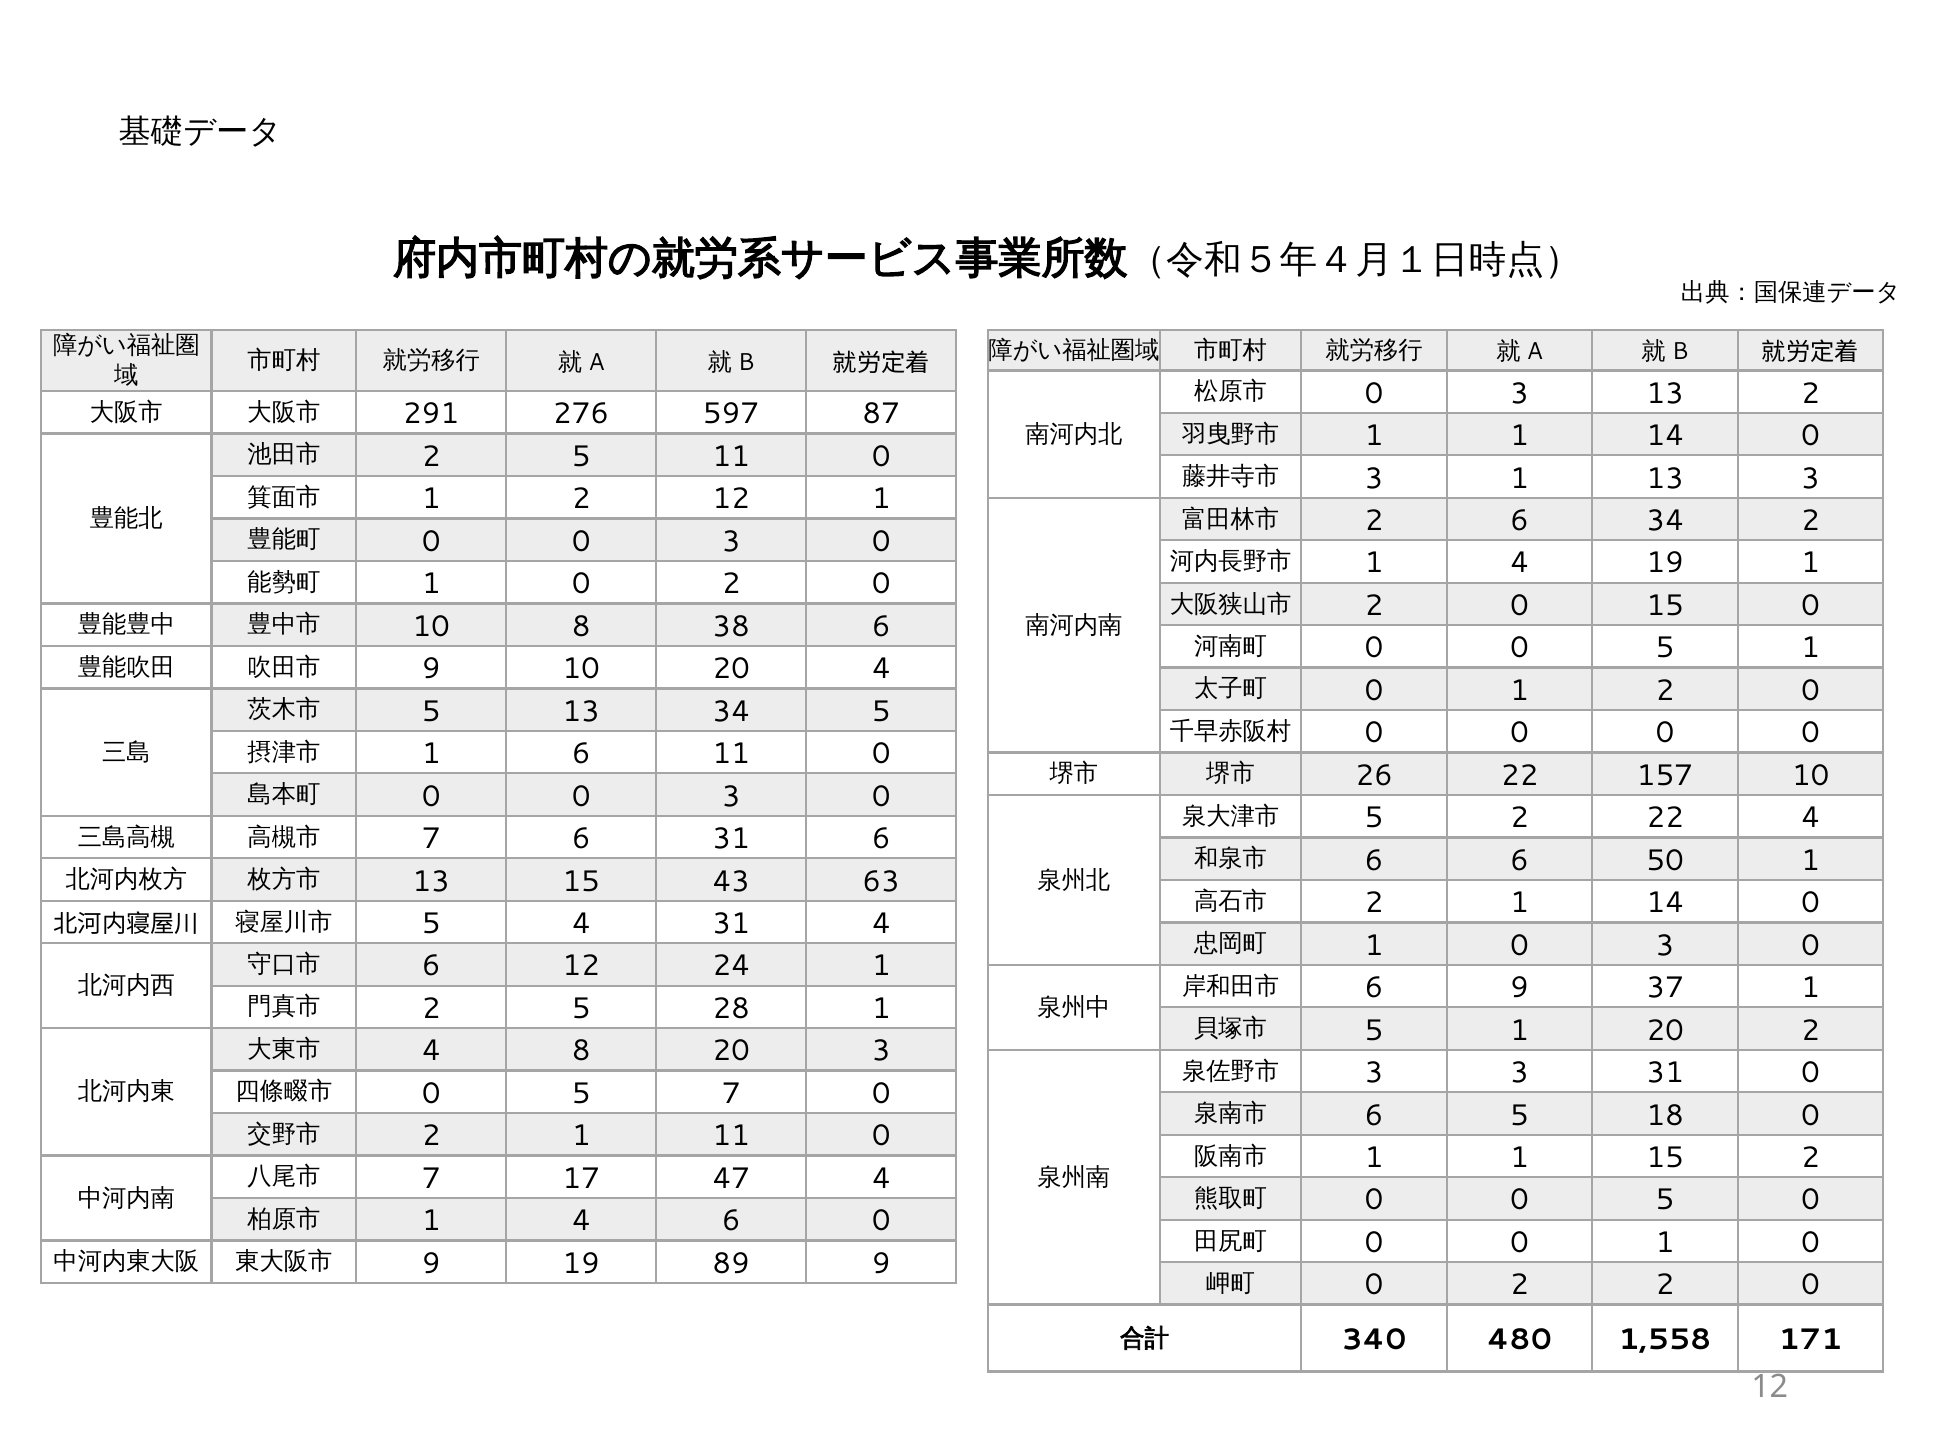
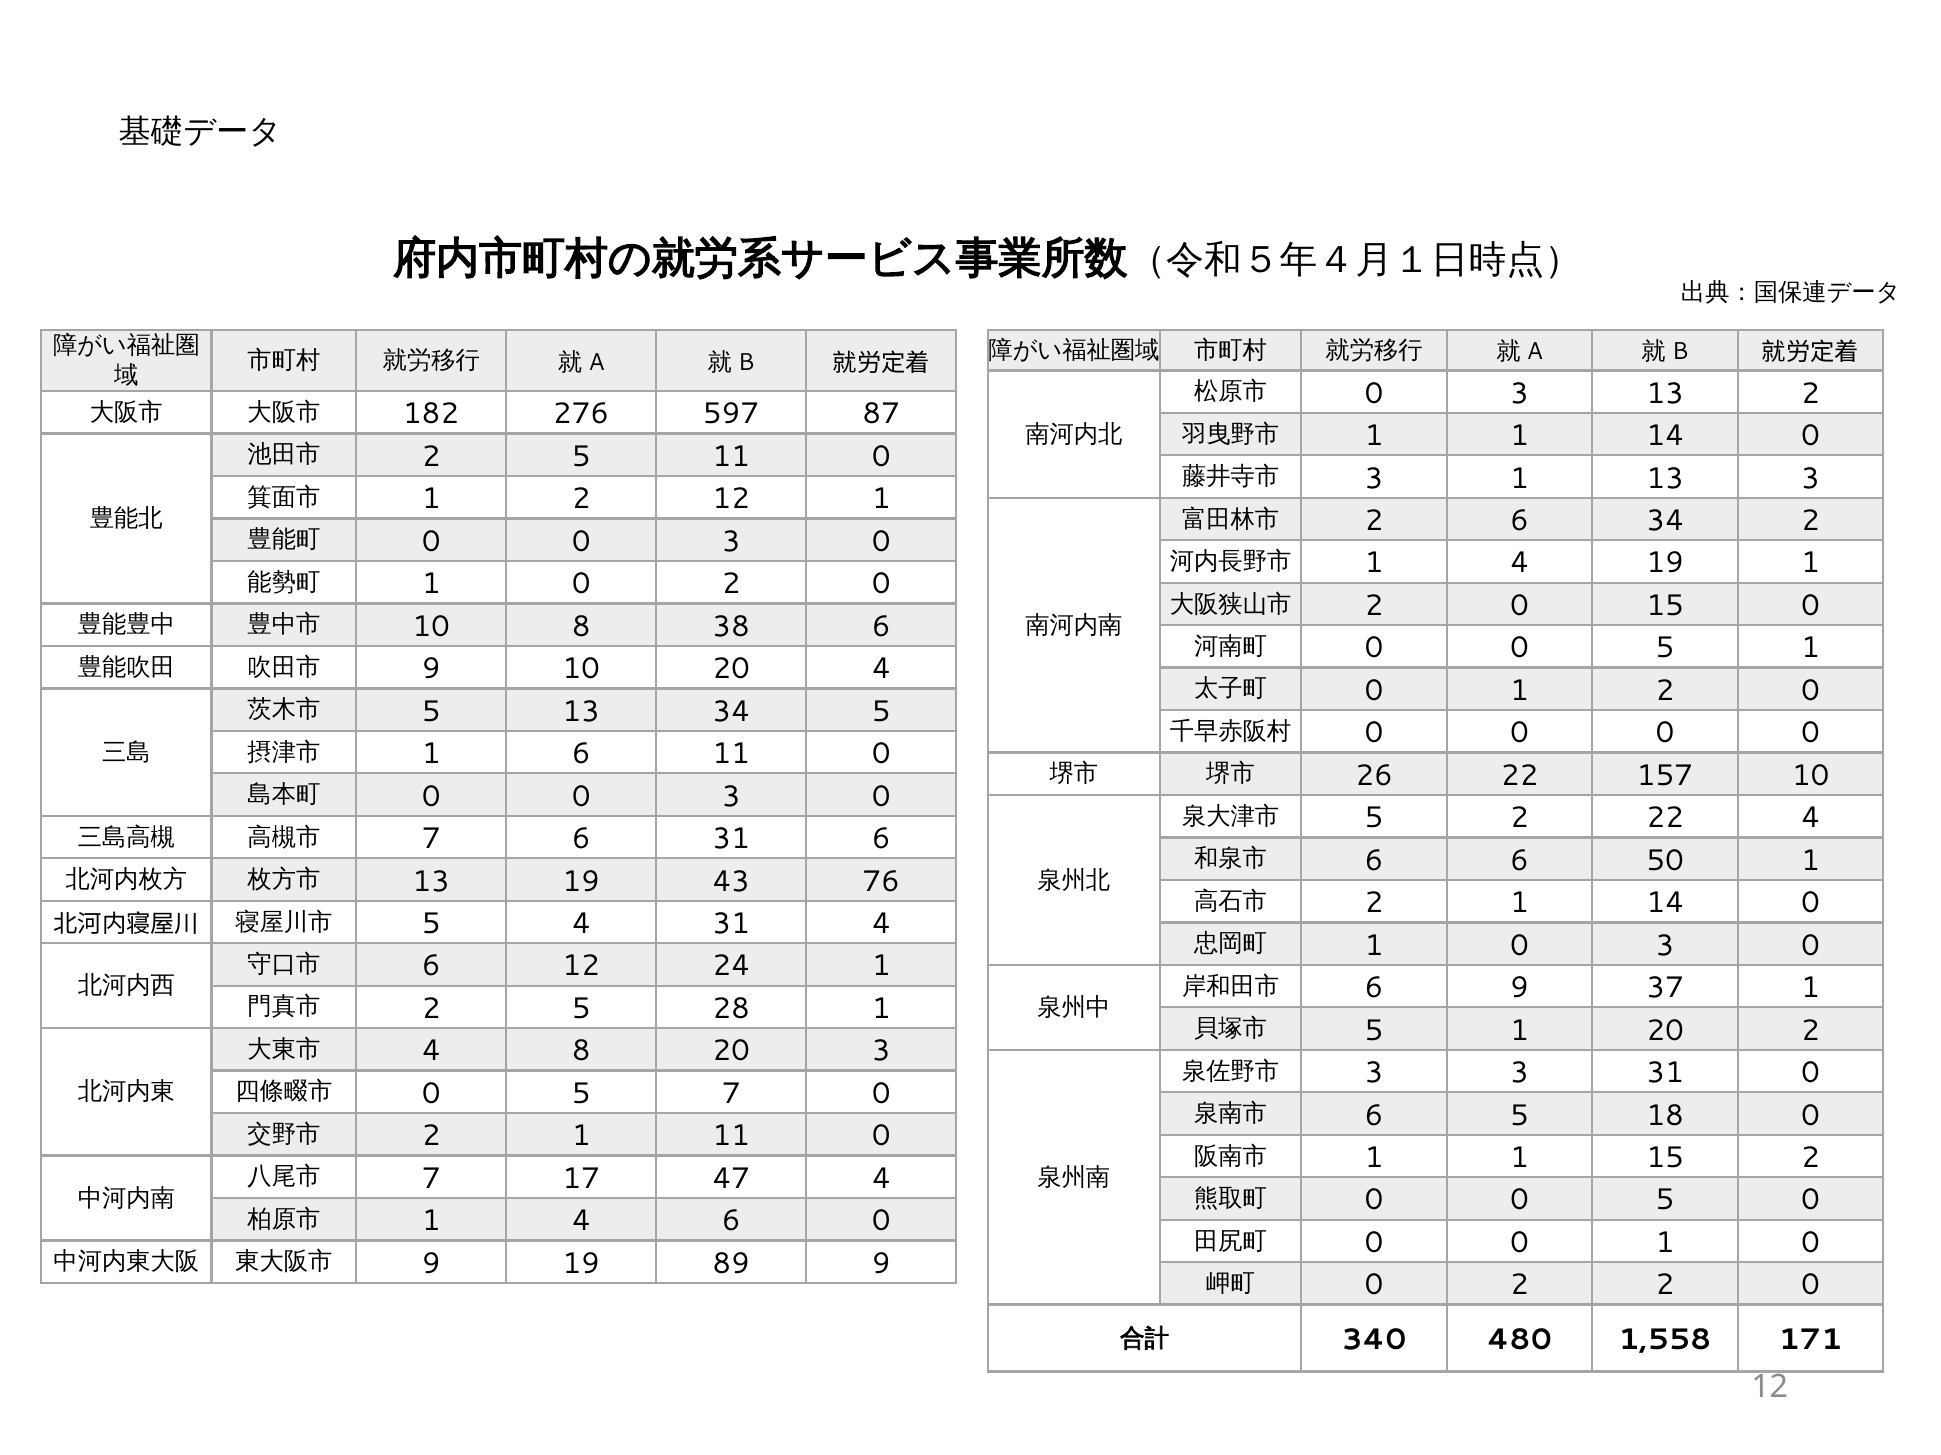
291: 291 -> 182 (431, 414)
13 15: 15 -> 19 (581, 882)
63: 63 -> 76 (881, 882)
